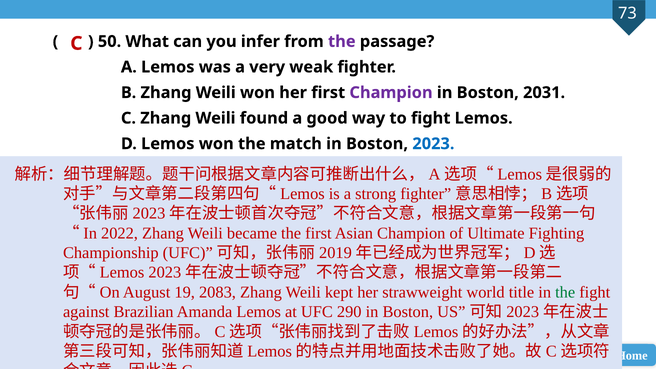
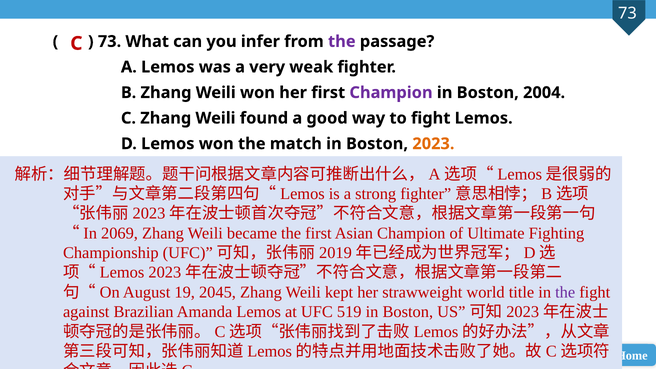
50: 50 -> 73 (110, 41)
2031: 2031 -> 2004 (544, 93)
2023 colour: blue -> orange (433, 144)
2022: 2022 -> 2069 (120, 233)
2083: 2083 -> 2045 (217, 292)
the colour: green -> purple (565, 292)
290: 290 -> 519 (349, 312)
